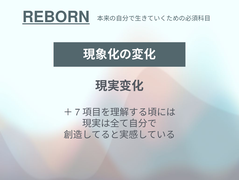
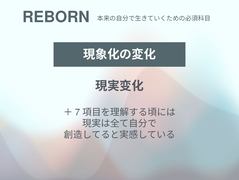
REBORN underline: present -> none (56, 17)
